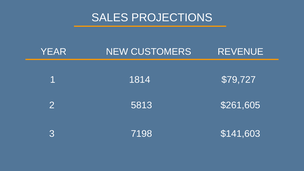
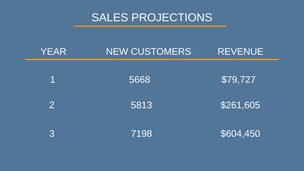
1814: 1814 -> 5668 (140, 80)
$141,603: $141,603 -> $604,450 (240, 134)
